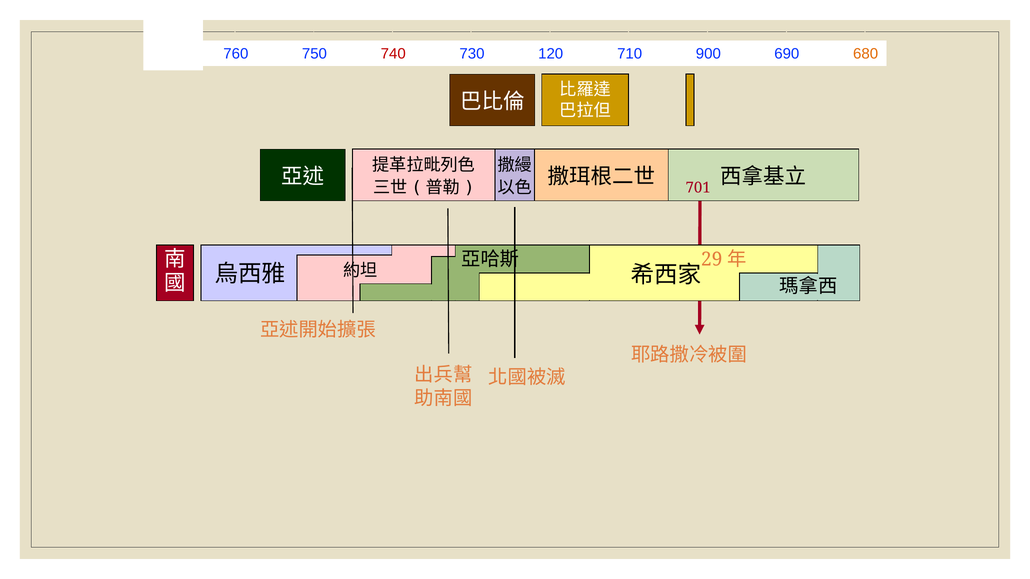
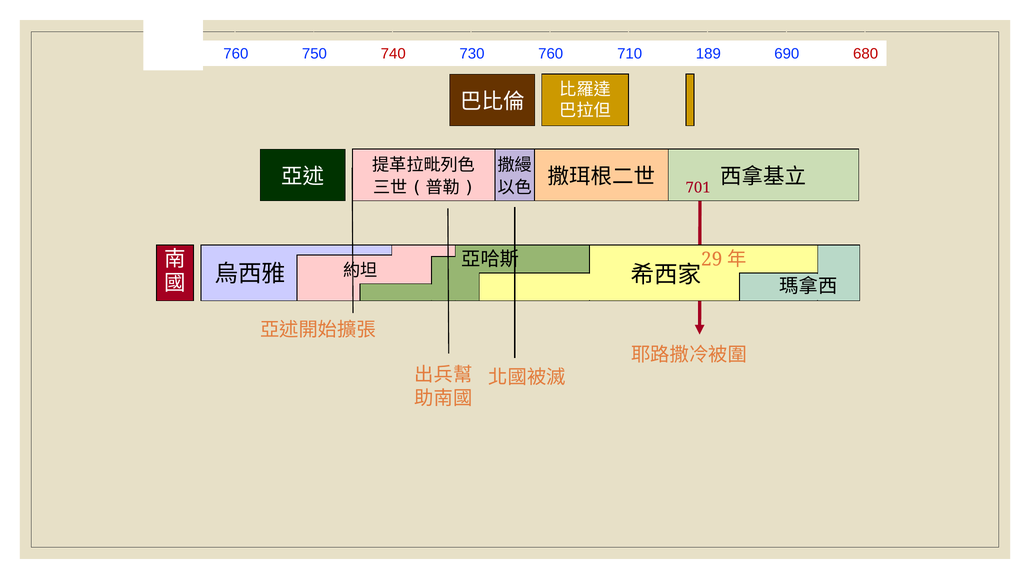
730 120: 120 -> 760 (551, 54)
900: 900 -> 189 (708, 54)
680 colour: orange -> red (866, 54)
